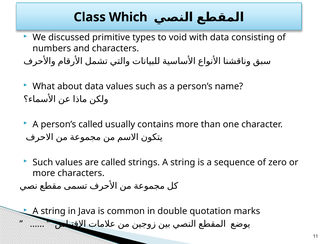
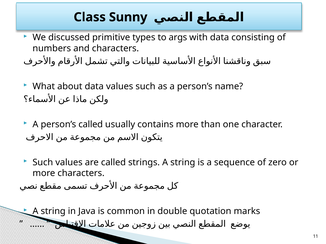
Which: Which -> Sunny (128, 17)
void: void -> args (178, 38)
